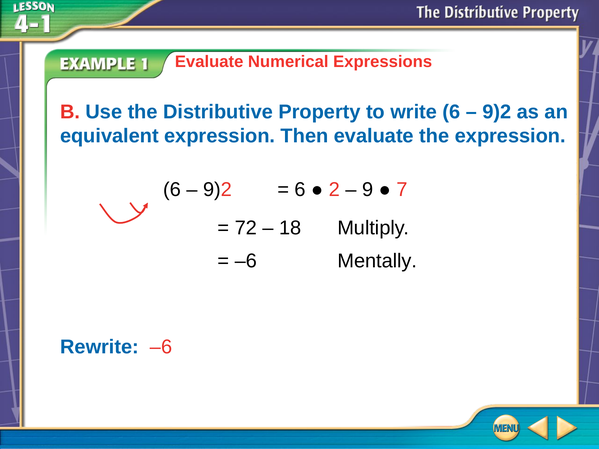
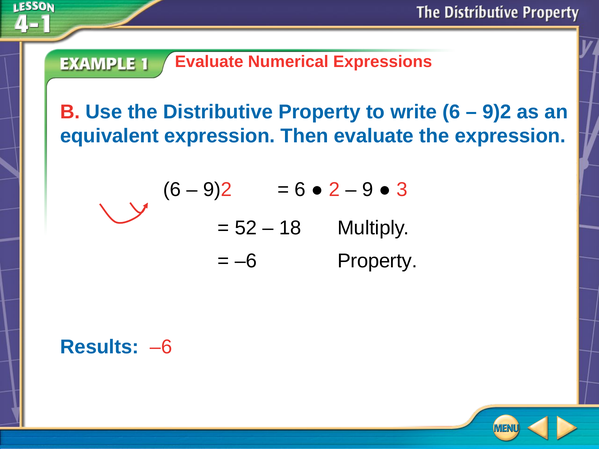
7: 7 -> 3 (402, 190)
72: 72 -> 52 (246, 228)
–6 Mentally: Mentally -> Property (377, 261)
Rewrite: Rewrite -> Results (100, 347)
